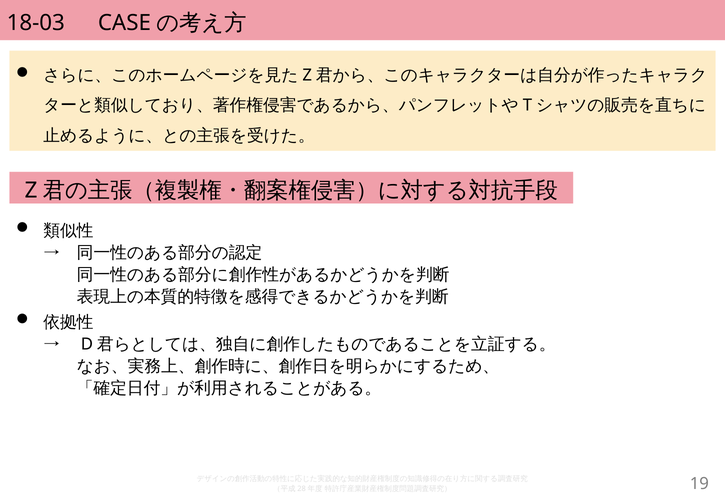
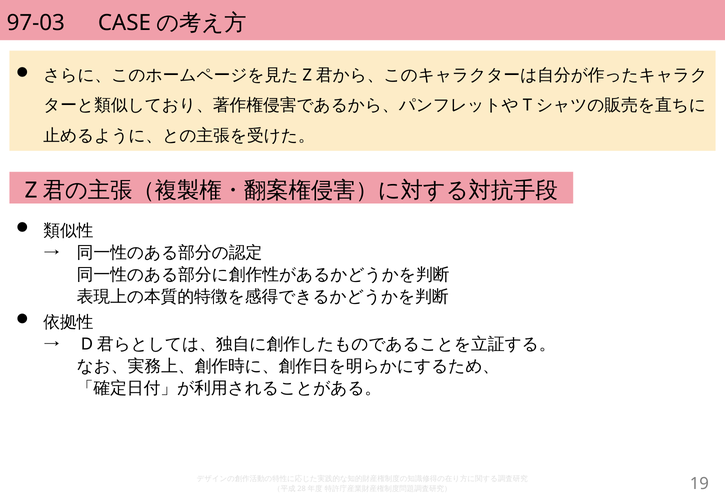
18-03: 18-03 -> 97-03 (36, 23)
